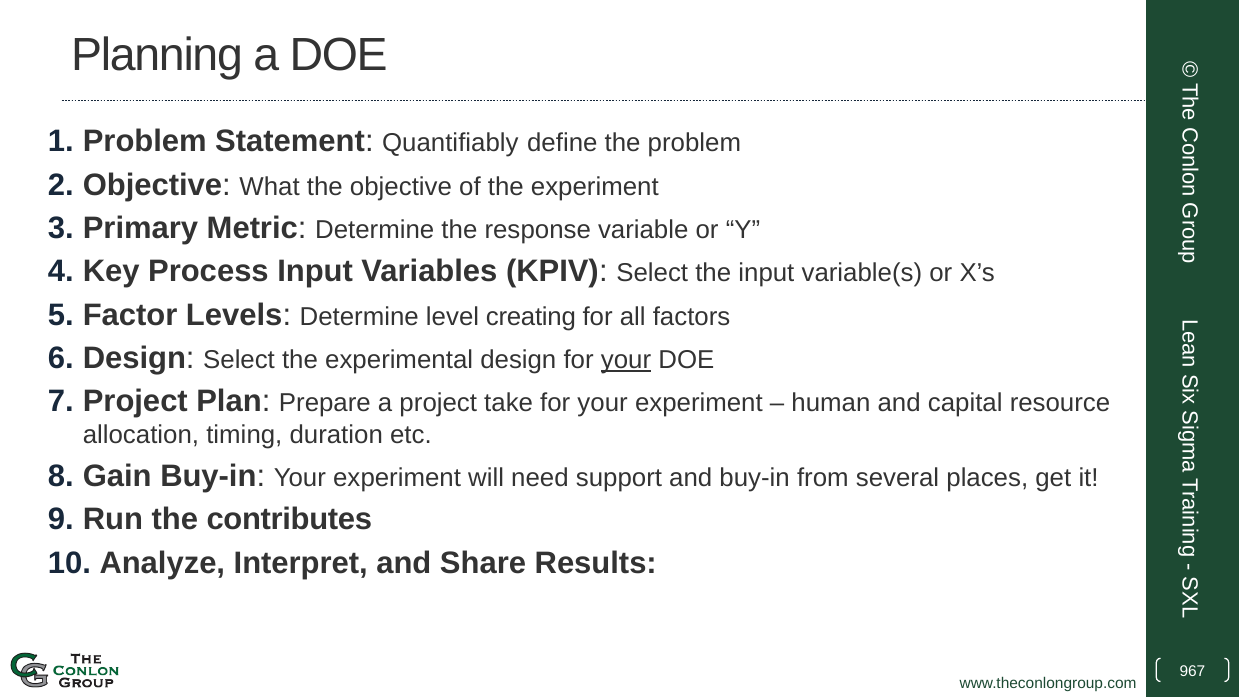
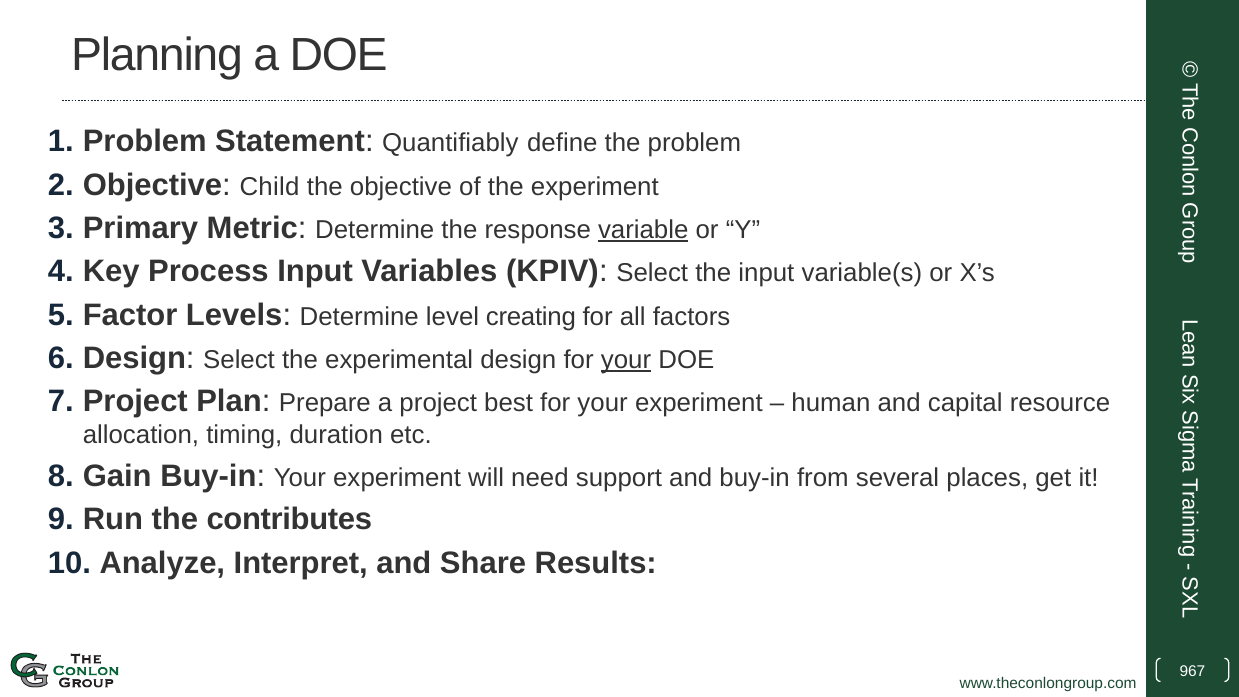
What: What -> Child (269, 187)
variable underline: none -> present (643, 230)
take: take -> best (509, 403)
